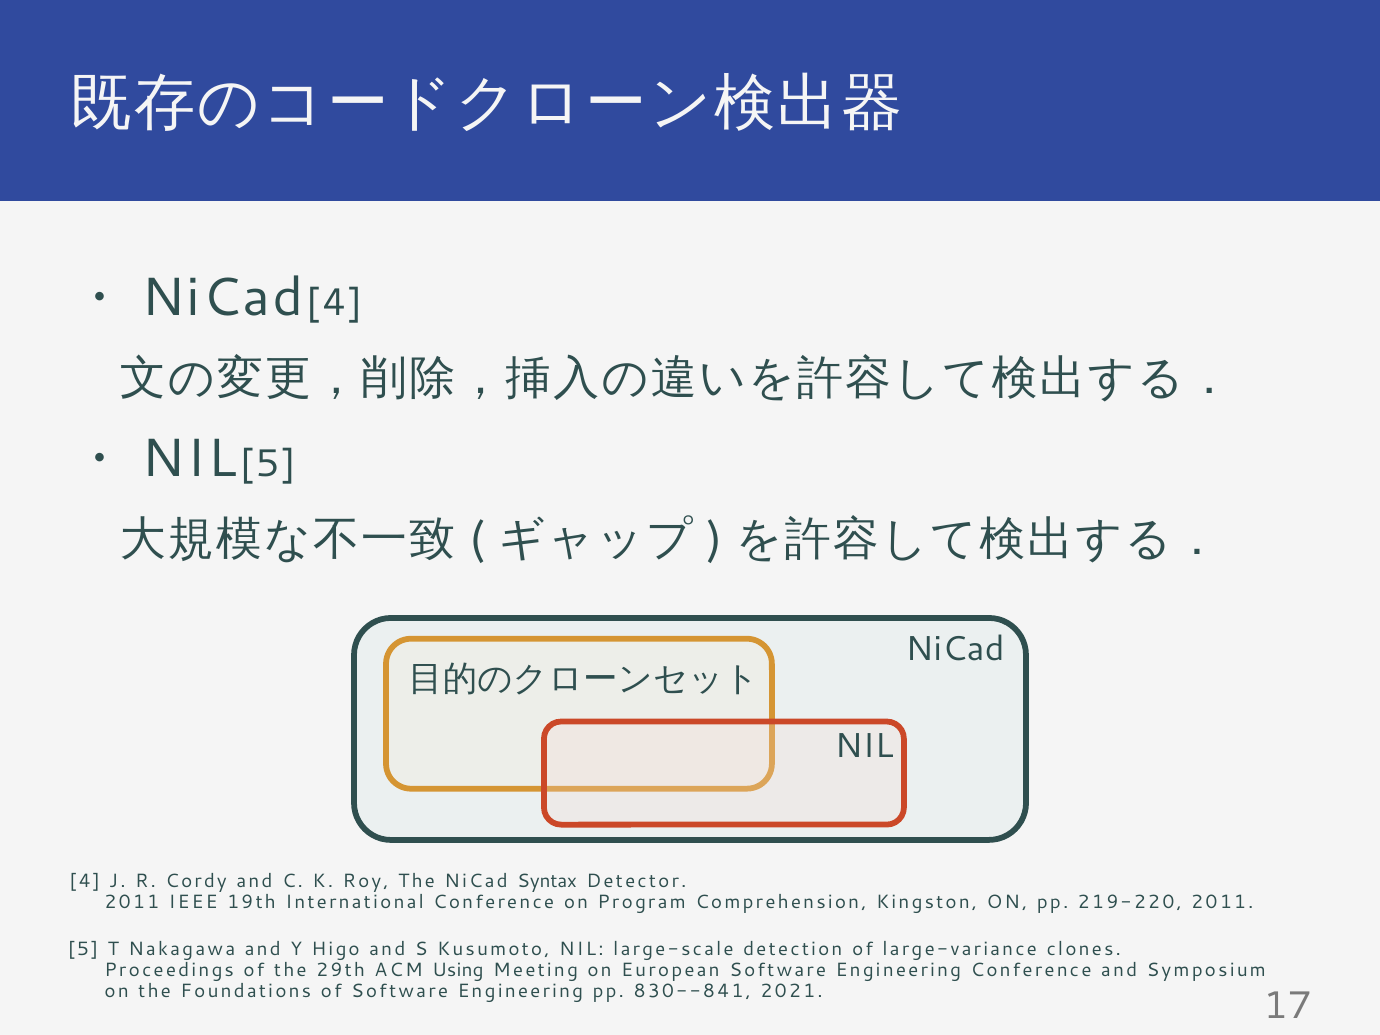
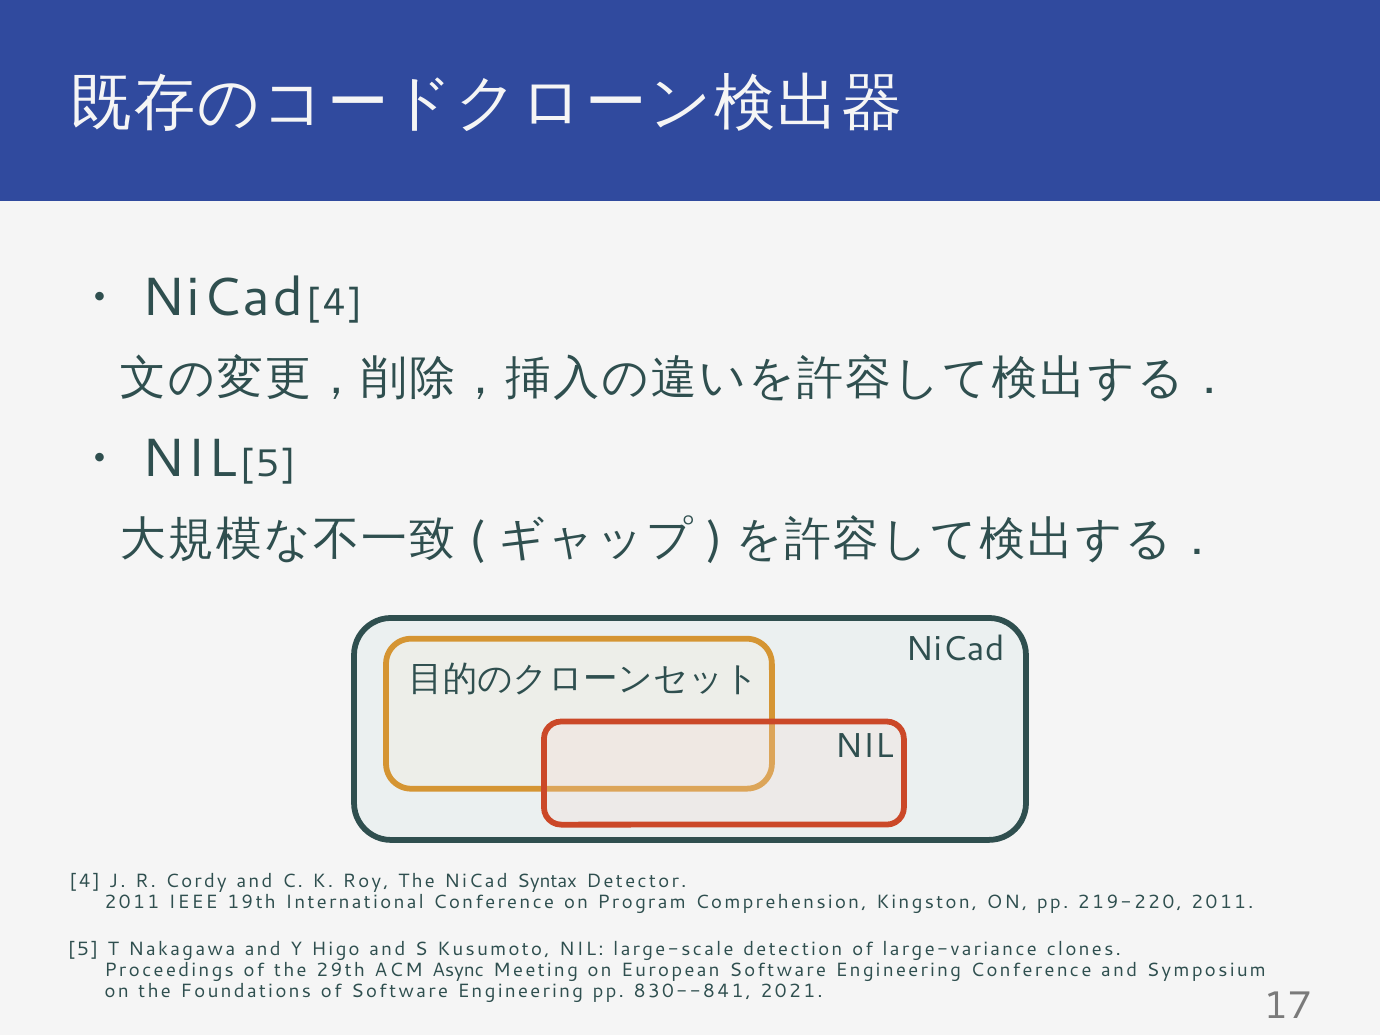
Using: Using -> Async (458, 970)
